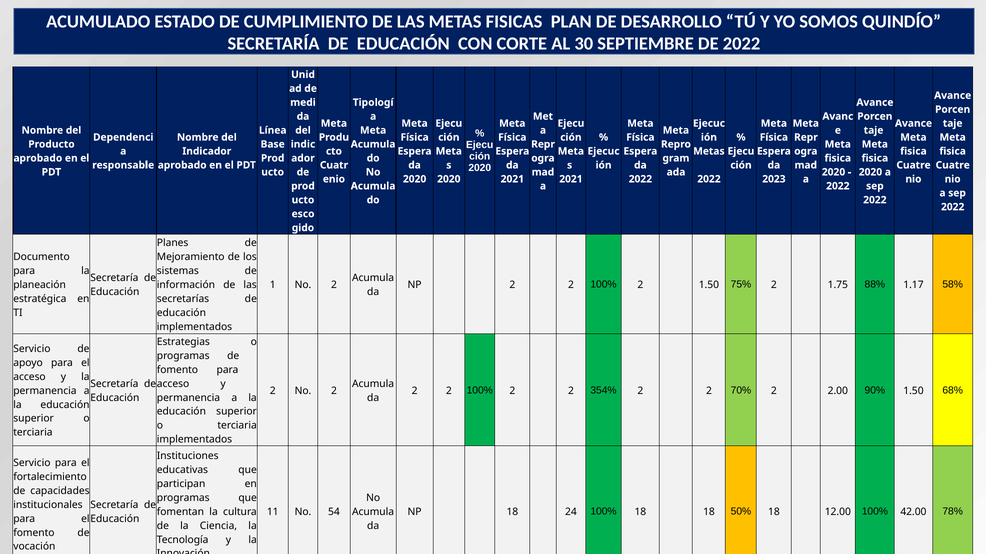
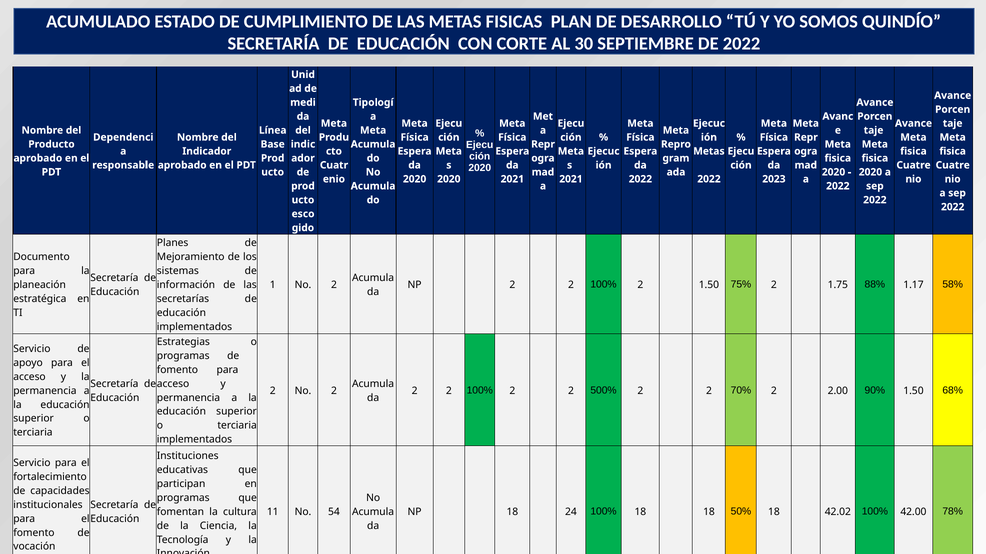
354%: 354% -> 500% (604, 391)
12.00: 12.00 -> 42.02 (838, 512)
